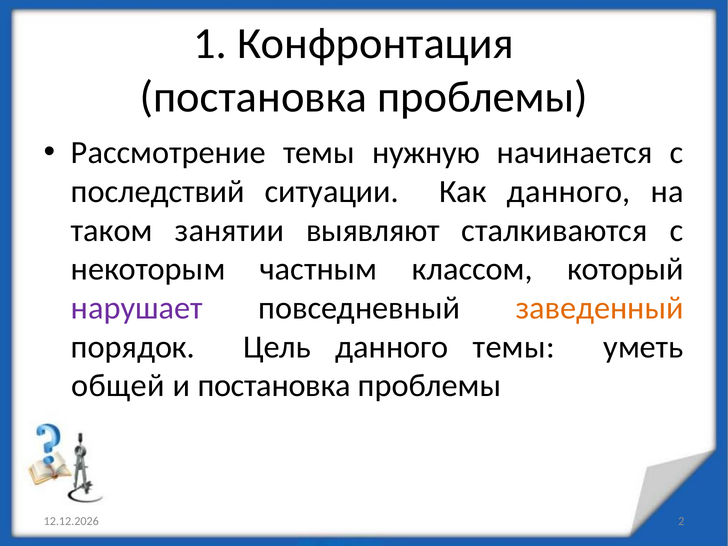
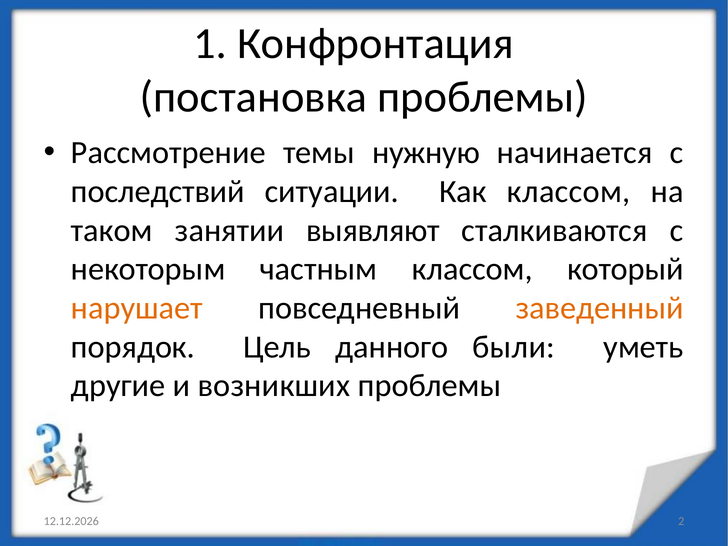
Как данного: данного -> классом (569, 192)
нарушает colour: purple -> orange (137, 308)
данного темы: темы -> были (514, 347)
общей: общей -> другие (118, 386)
и постановка: постановка -> возникших (274, 386)
